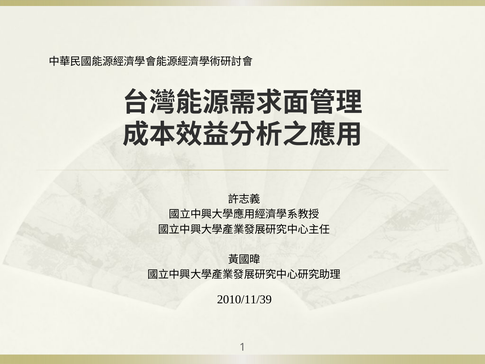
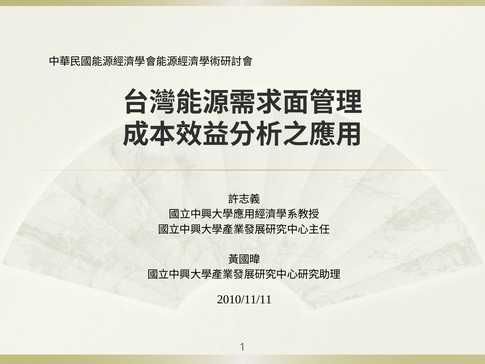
2010/11/39: 2010/11/39 -> 2010/11/11 (244, 299)
